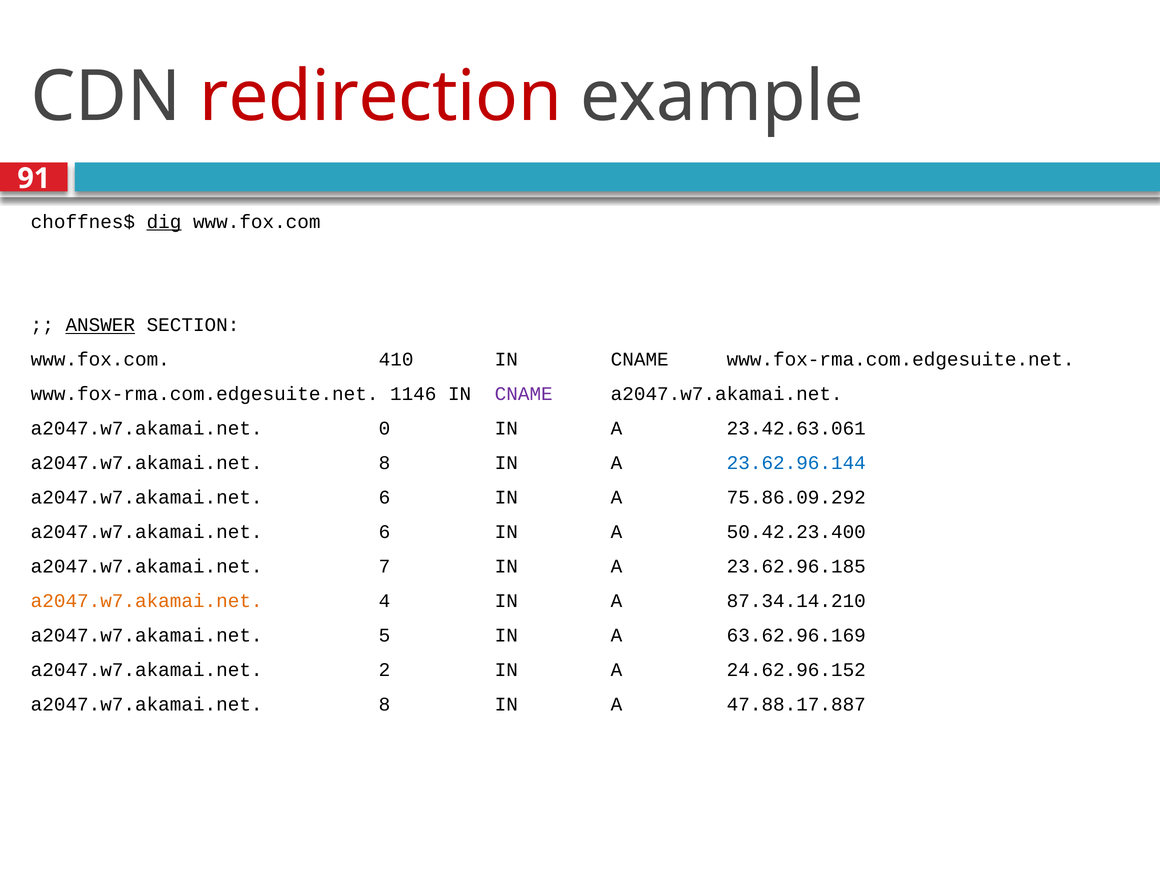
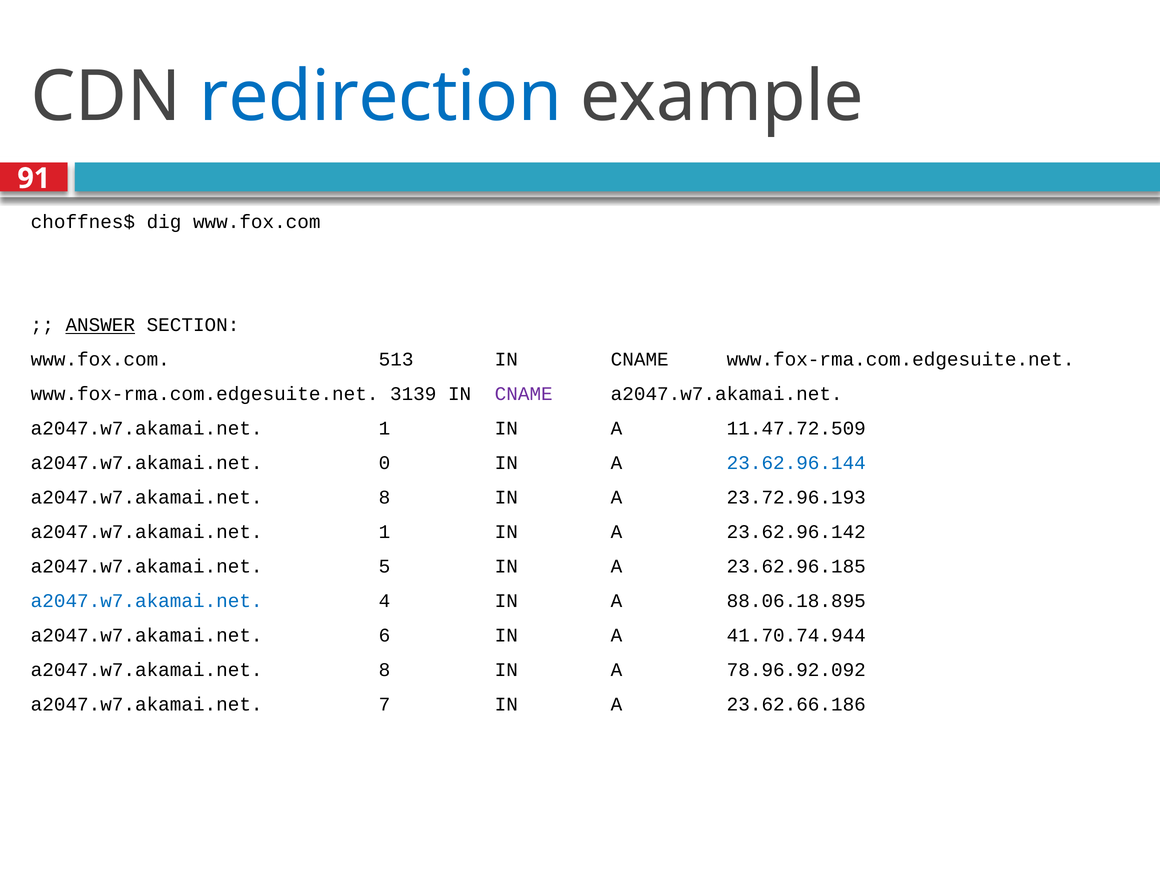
redirection colour: red -> blue (381, 97)
dig underline: present -> none (164, 222)
410: 410 -> 513 (396, 360)
1146: 1146 -> 3139 (413, 394)
0: 0 -> 1 (385, 429)
23.42.63.061: 23.42.63.061 -> 11.47.72.509 (796, 429)
8: 8 -> 0 (385, 463)
6: 6 -> 8 (385, 497)
75.86.09.292: 75.86.09.292 -> 23.72.96.193 (796, 497)
6: 6 -> 1 (385, 532)
50.42.23.400: 50.42.23.400 -> 23.62.96.142 (796, 532)
7: 7 -> 5 (385, 566)
a2047.w7.akamai.net colour: orange -> blue (147, 601)
87.34.14.210: 87.34.14.210 -> 88.06.18.895 (796, 601)
5: 5 -> 6 (385, 635)
63.62.96.169: 63.62.96.169 -> 41.70.74.944 (796, 635)
2: 2 -> 8 (385, 670)
24.62.96.152: 24.62.96.152 -> 78.96.92.092 (796, 670)
8: 8 -> 7 (385, 704)
47.88.17.887: 47.88.17.887 -> 23.62.66.186 (796, 704)
